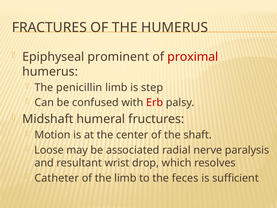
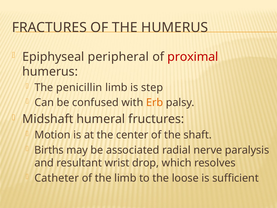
prominent: prominent -> peripheral (118, 57)
Erb colour: red -> orange (155, 102)
Loose: Loose -> Births (49, 150)
feces: feces -> loose (185, 178)
